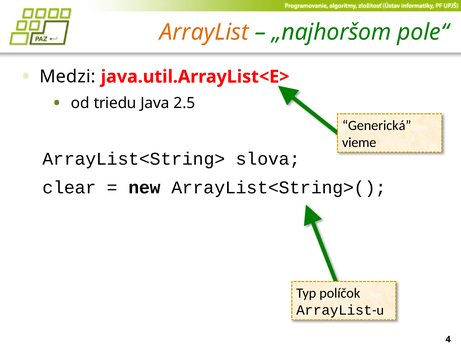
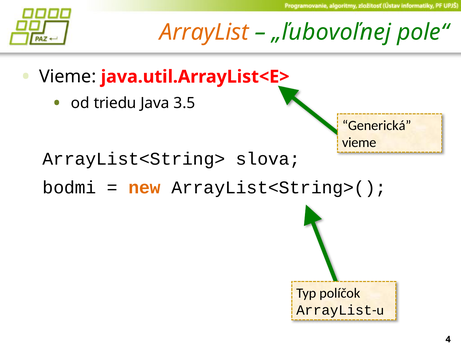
„najhoršom: „najhoršom -> „ľubovoľnej (331, 32)
Medzi: Medzi -> Vieme (68, 77)
2.5: 2.5 -> 3.5 (184, 103)
clear: clear -> bodmi (69, 187)
new colour: black -> orange (145, 187)
